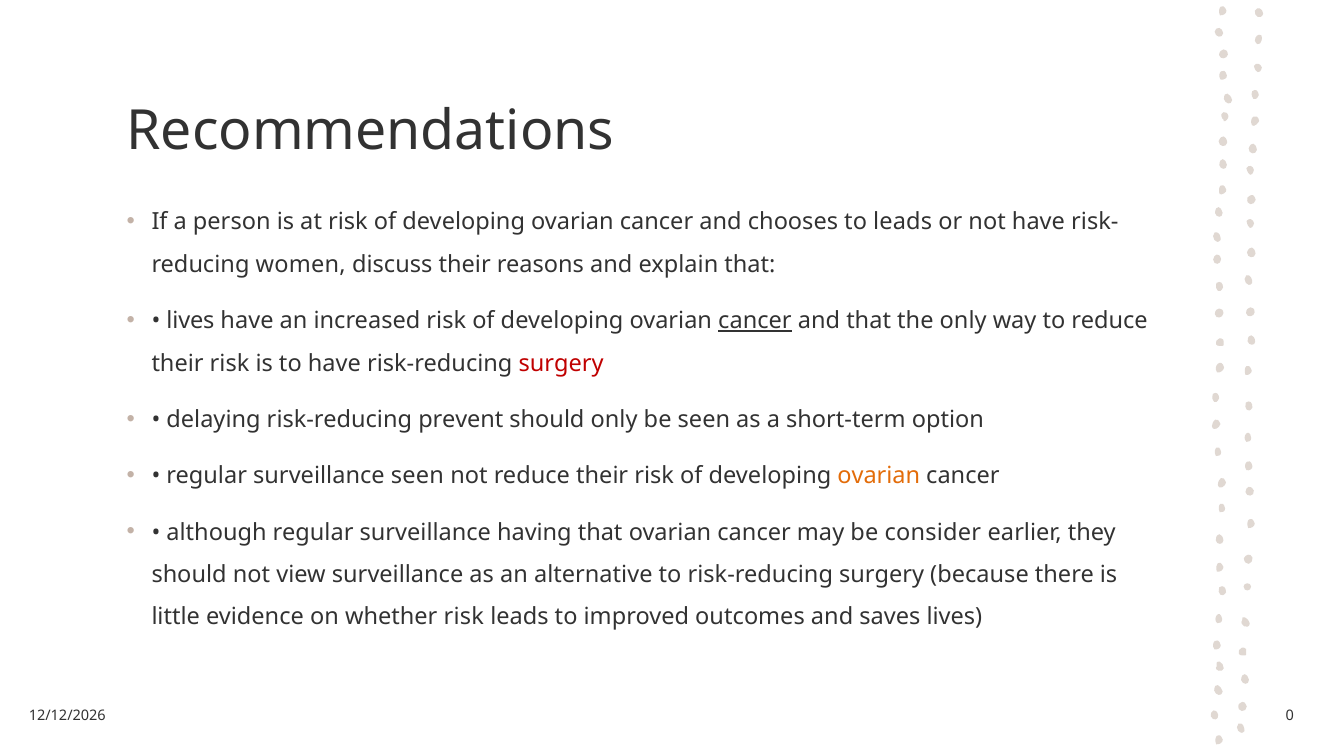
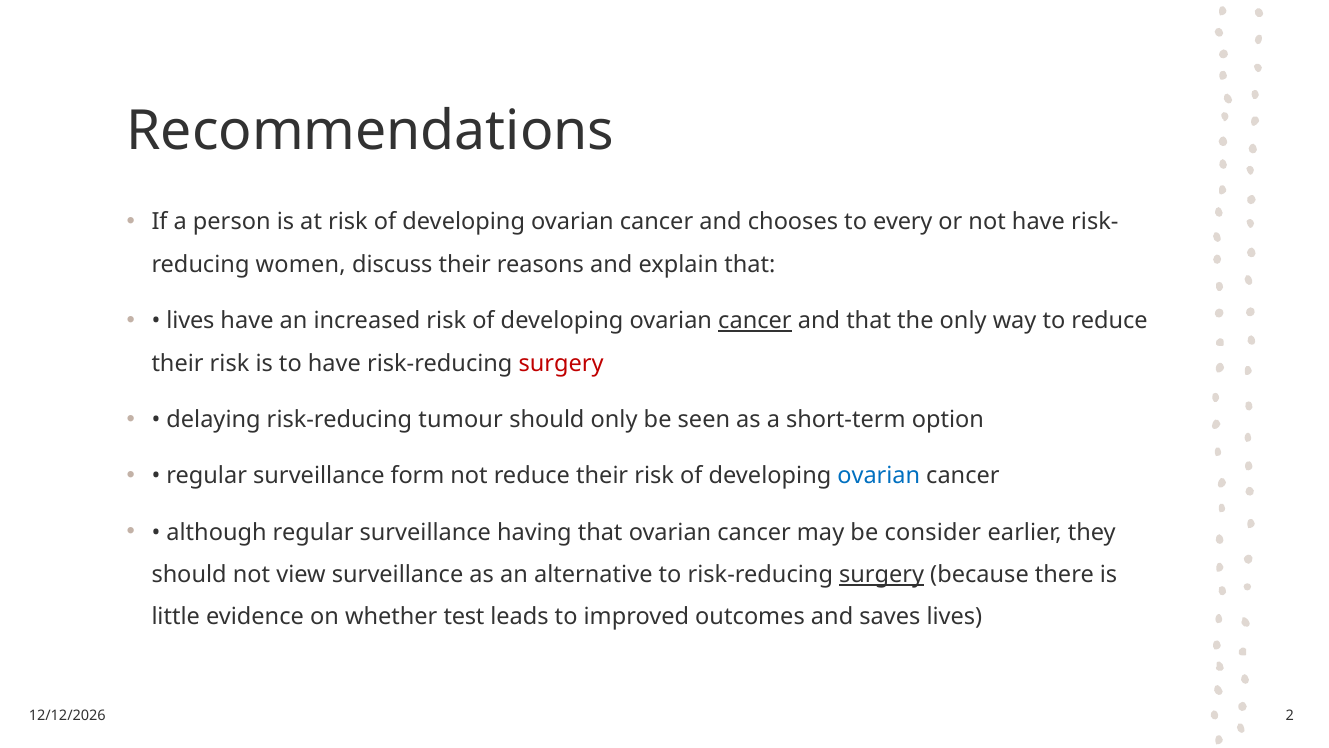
to leads: leads -> every (903, 222)
prevent: prevent -> tumour (461, 419)
surveillance seen: seen -> form (418, 476)
ovarian colour: orange -> blue (879, 476)
surgery underline: none -> present (882, 574)
whether risk: risk -> test (464, 617)
0: 0 -> 2 (1290, 715)
